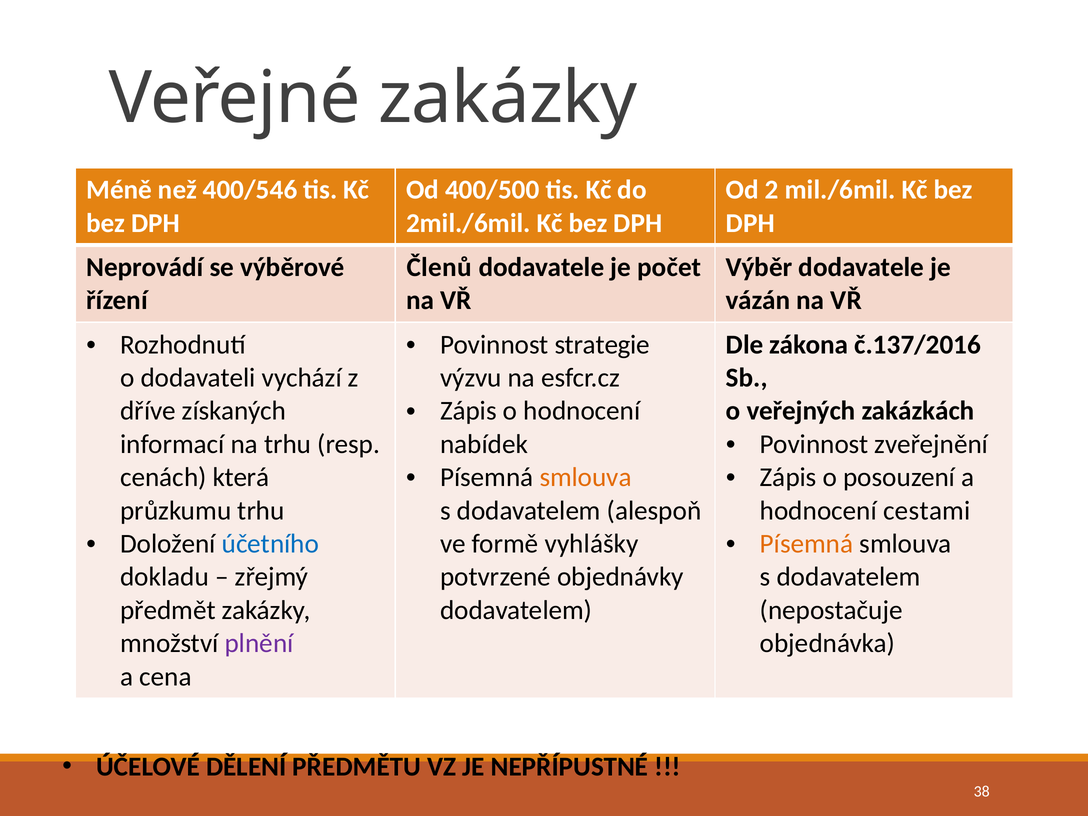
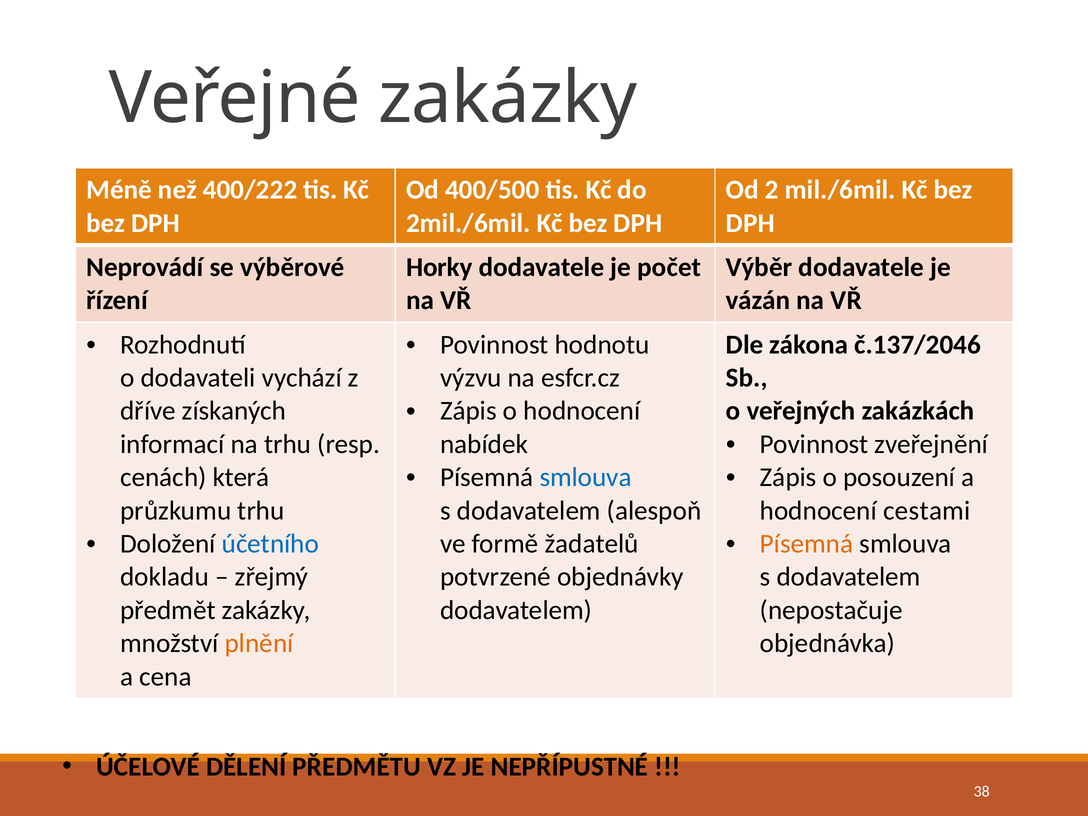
400/546: 400/546 -> 400/222 (250, 190)
Členů: Členů -> Horky (439, 267)
strategie: strategie -> hodnotu (602, 345)
č.137/2016: č.137/2016 -> č.137/2046 (918, 345)
smlouva colour: orange -> blue (586, 477)
vyhlášky: vyhlášky -> žadatelů (592, 544)
plnění colour: purple -> orange (259, 643)
